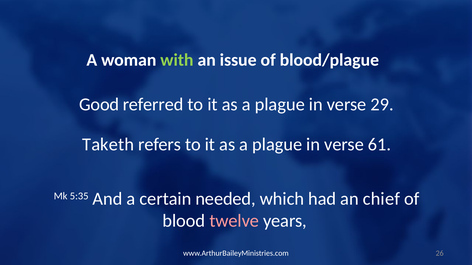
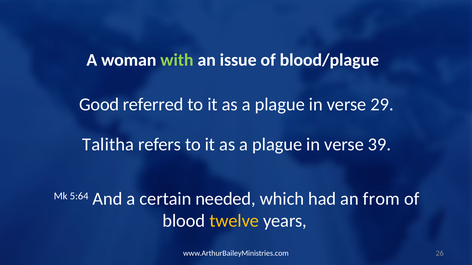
Taketh: Taketh -> Talitha (108, 145)
61: 61 -> 39 (380, 145)
5:35: 5:35 -> 5:64 (79, 197)
chief: chief -> from (381, 199)
twelve colour: pink -> yellow (234, 221)
